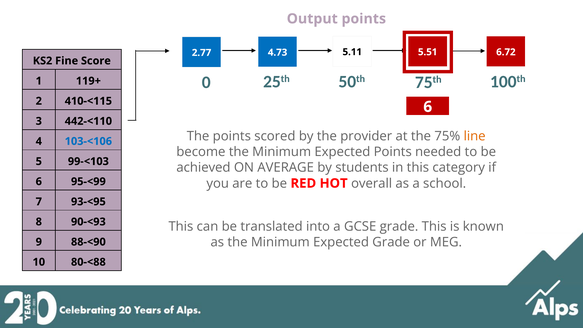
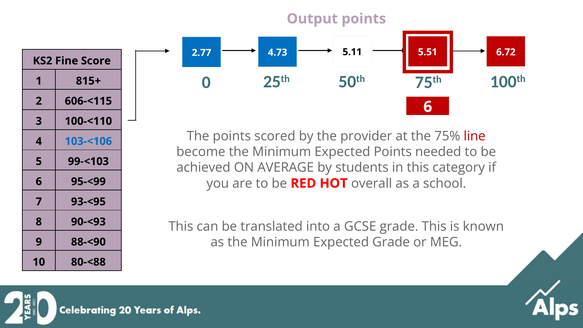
119+: 119+ -> 815+ (88, 81)
410-<115: 410-<115 -> 606-<115 (88, 101)
442-<110: 442-<110 -> 100-<110 (88, 121)
line colour: orange -> red (475, 136)
